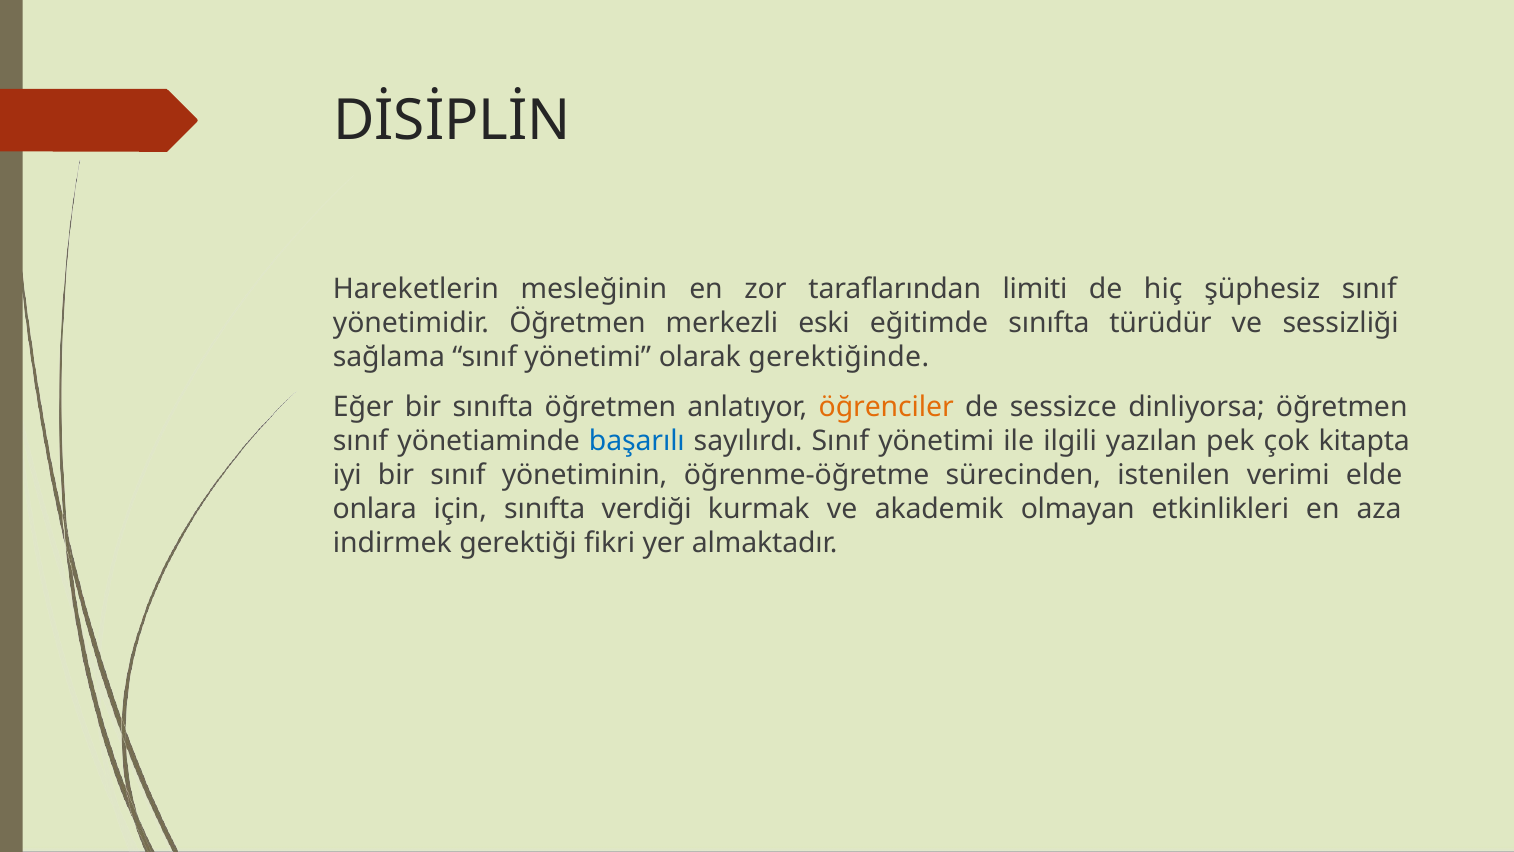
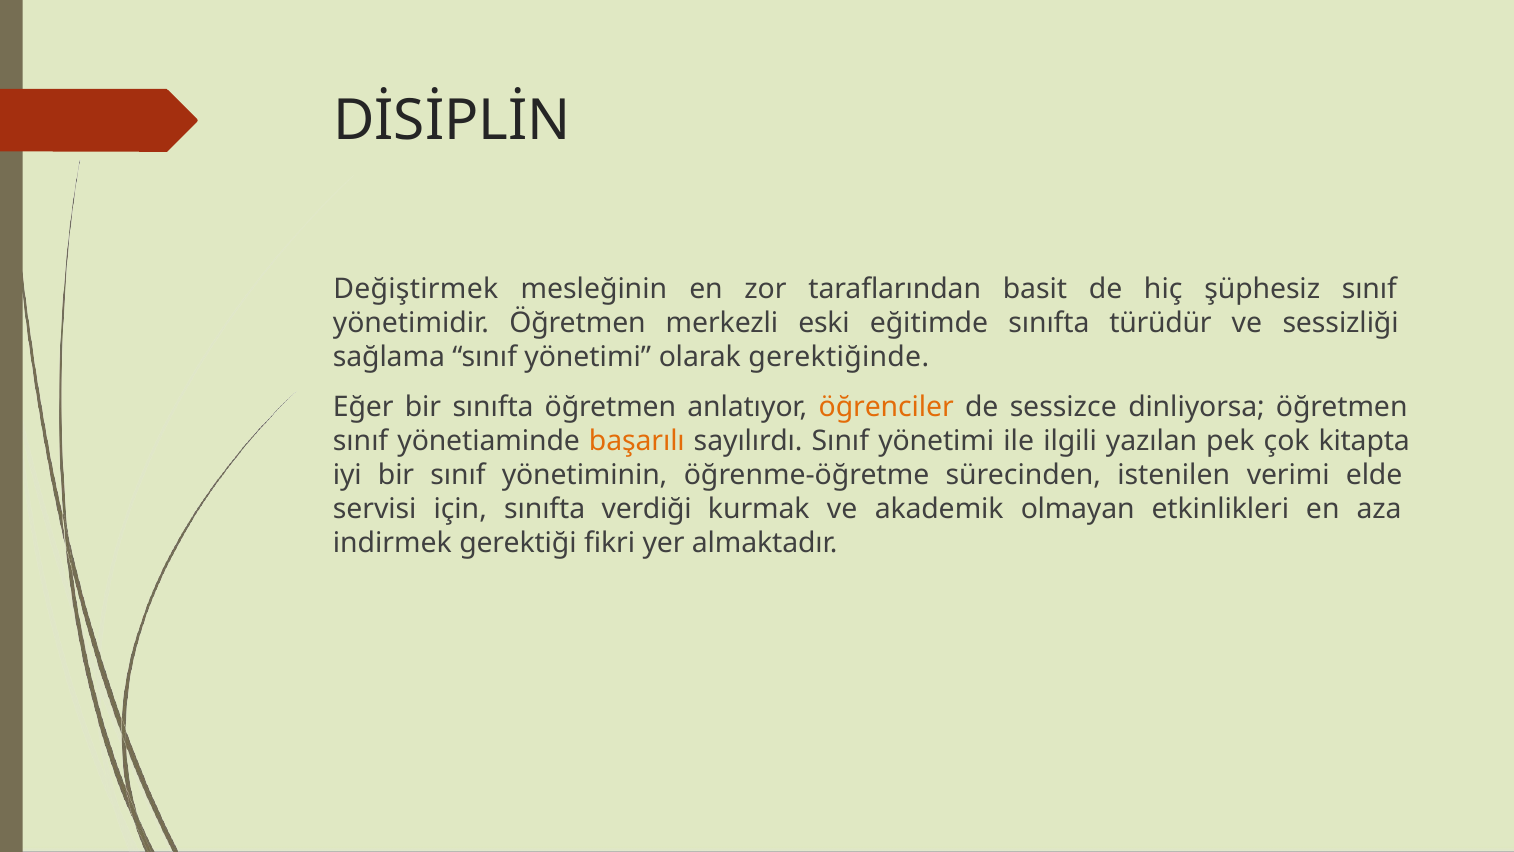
Hareketlerin: Hareketlerin -> Değiştirmek (416, 289)
limiti: limiti -> basit (1035, 289)
başarılı colour: blue -> orange (637, 441)
onlara: onlara -> servisi (375, 509)
